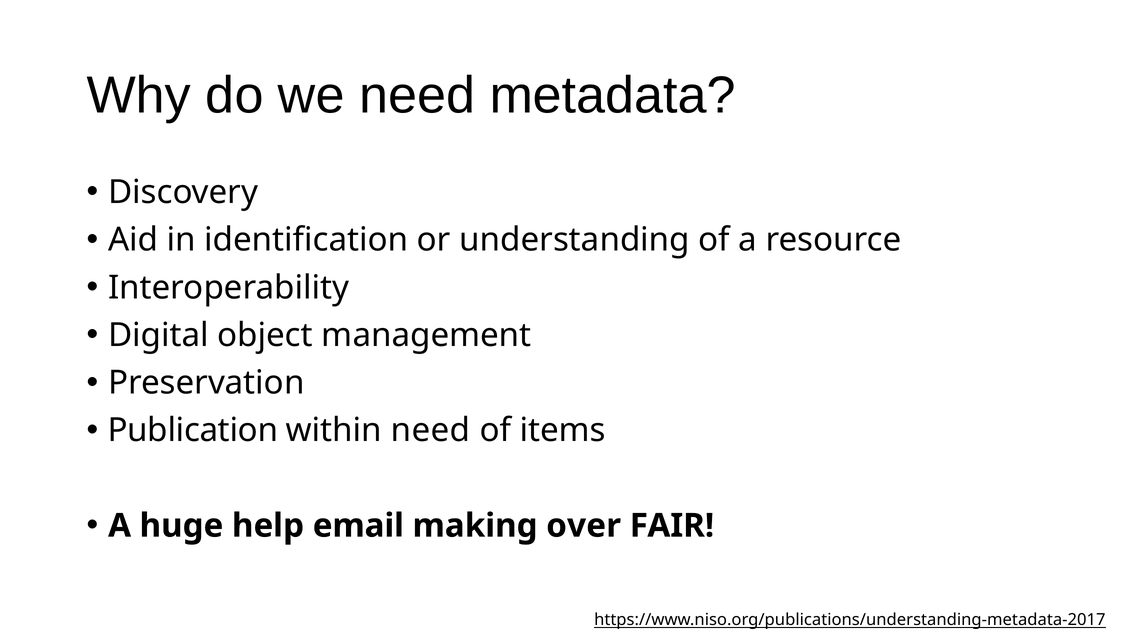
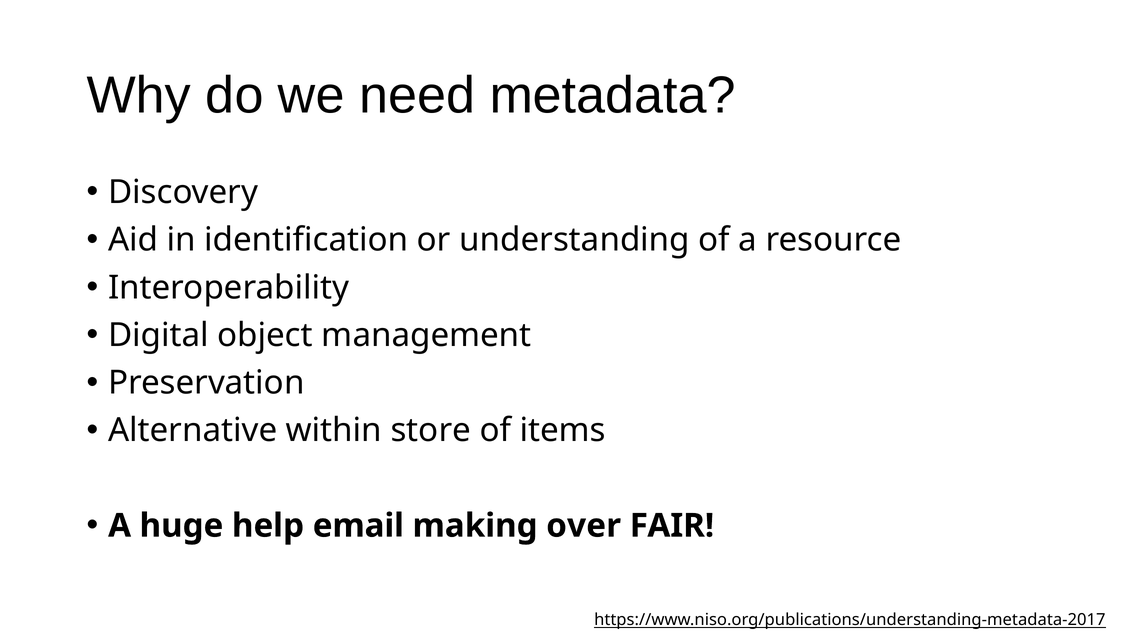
Publication: Publication -> Alternative (193, 431)
within need: need -> store (431, 431)
